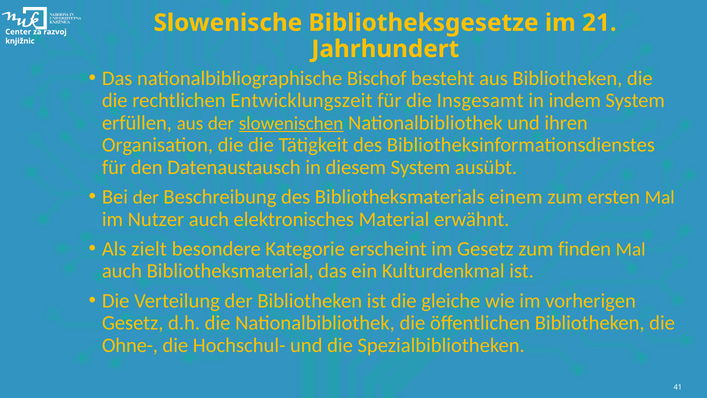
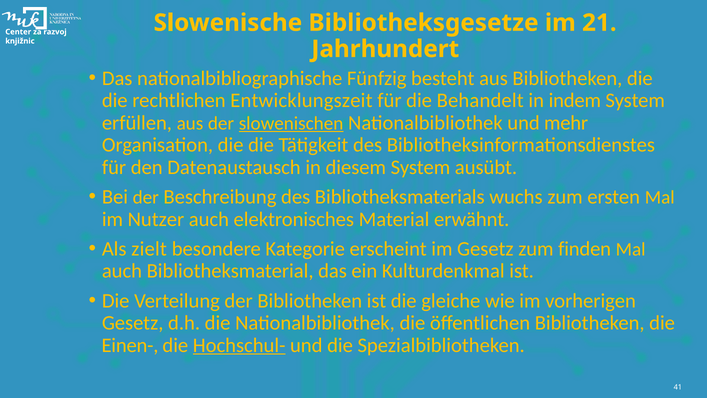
Bischof: Bischof -> Fünfzig (377, 78)
Insgesamt: Insgesamt -> Behandelt (480, 100)
ihren: ihren -> mehr (566, 123)
einem: einem -> wuchs (516, 197)
Ohne-: Ohne- -> Einen- (130, 345)
Hochschul- underline: none -> present (239, 345)
